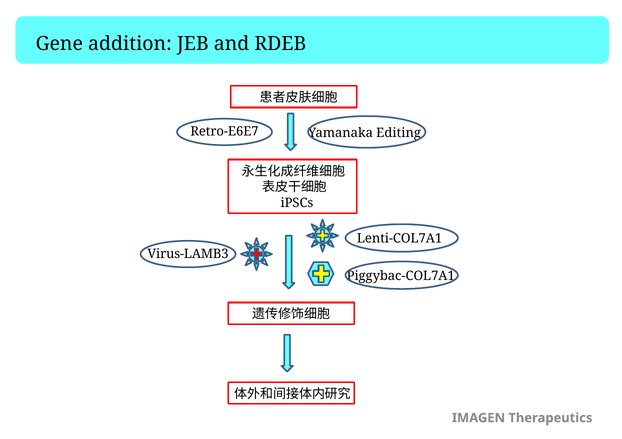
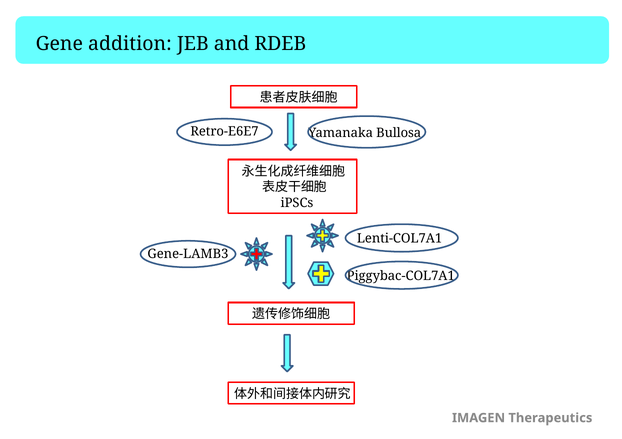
Editing: Editing -> Bullosa (399, 133)
Virus-LAMB3: Virus-LAMB3 -> Gene-LAMB3 (188, 254)
